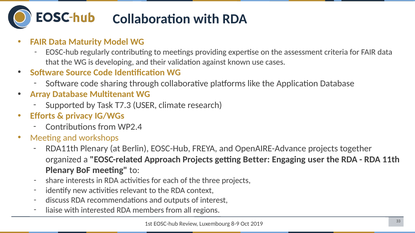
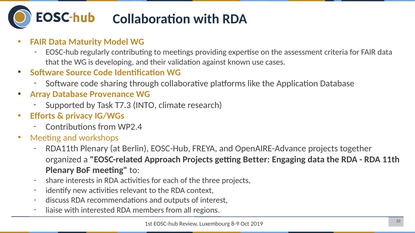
Multitenant: Multitenant -> Provenance (112, 94)
T7.3 USER: USER -> INTO (145, 105)
Engaging user: user -> data (316, 160)
